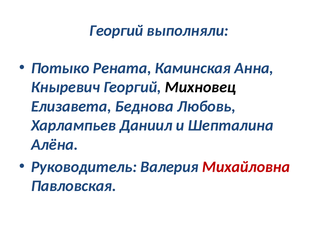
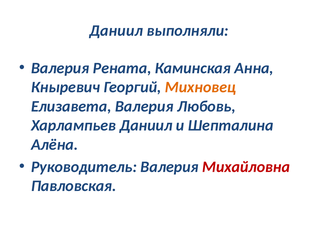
Георгий: Георгий -> Даниил (116, 31)
Потыко: Потыко -> Валерия (60, 68)
Михновец colour: black -> orange (200, 87)
Елизавета Беднова: Беднова -> Валерия (144, 106)
